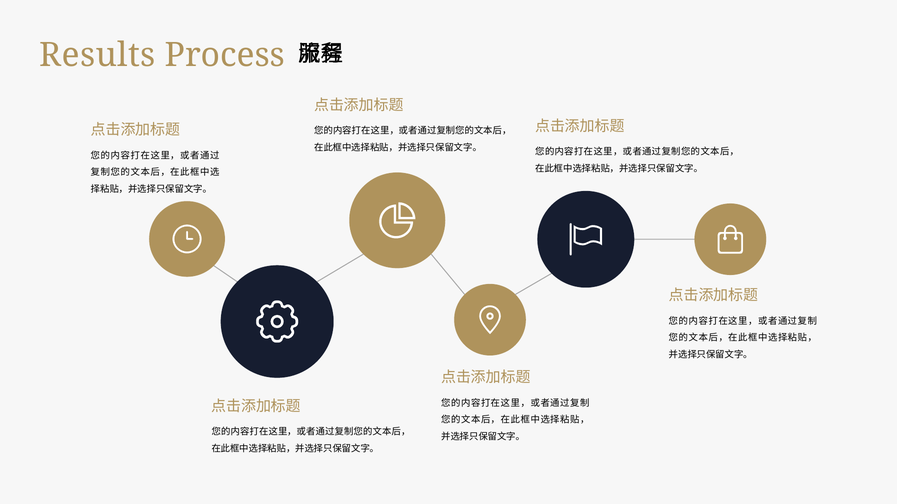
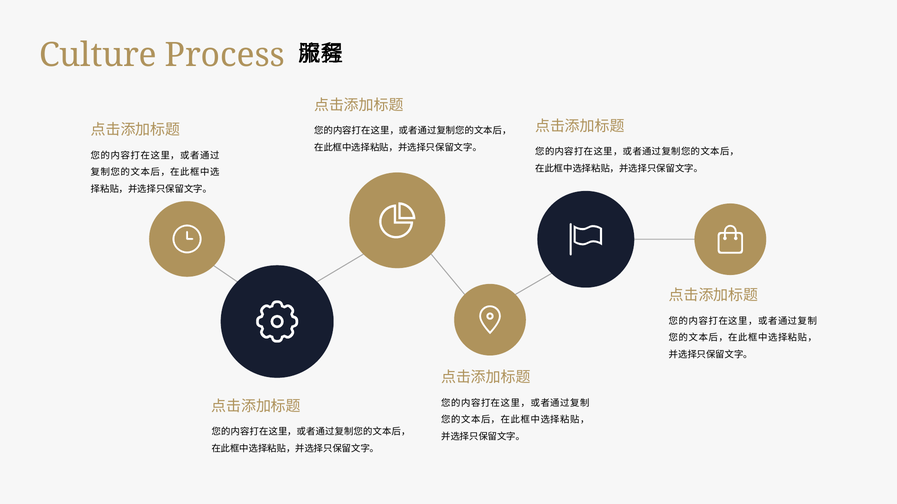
Results: Results -> Culture (98, 55)
